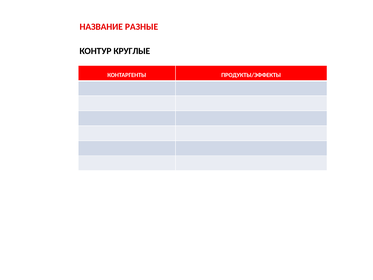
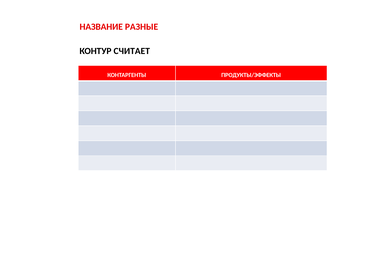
КРУГЛЫЕ: КРУГЛЫЕ -> СЧИТАЕТ (132, 51)
